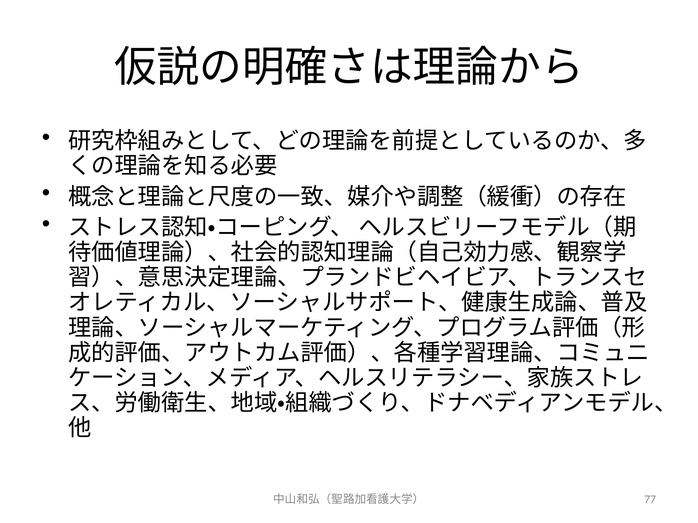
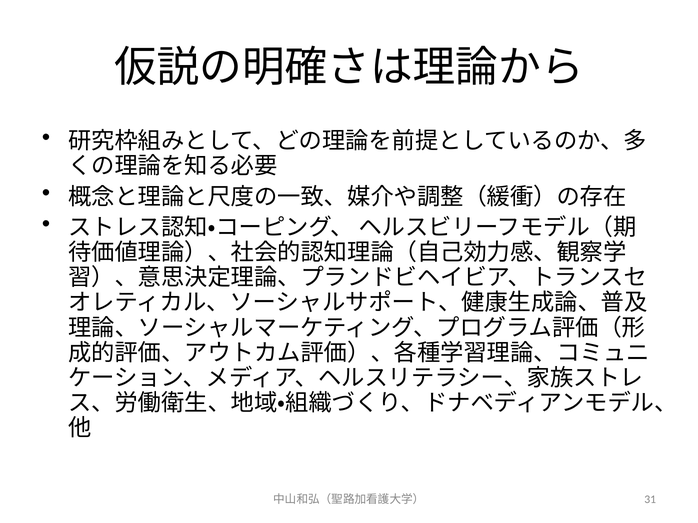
77: 77 -> 31 (650, 500)
